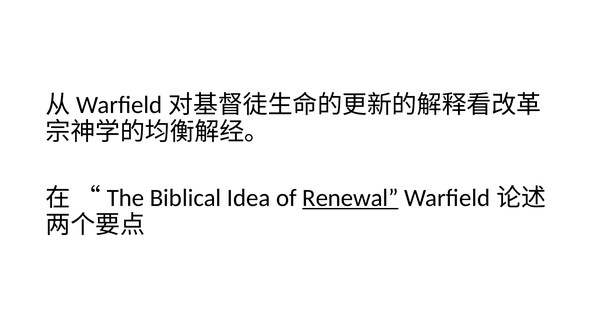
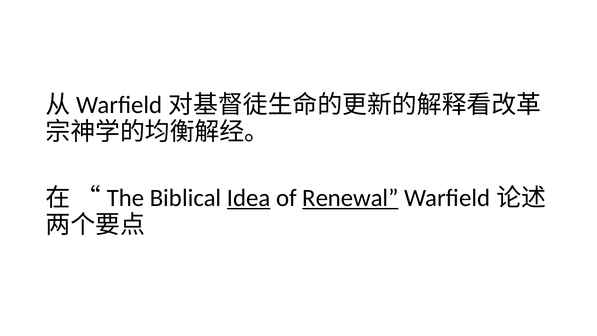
Idea underline: none -> present (249, 198)
